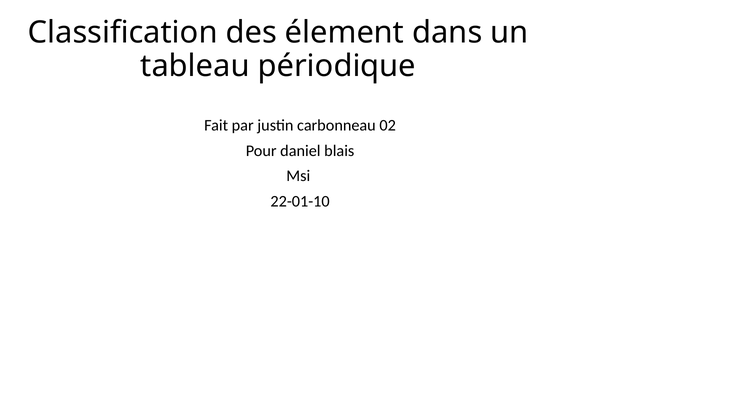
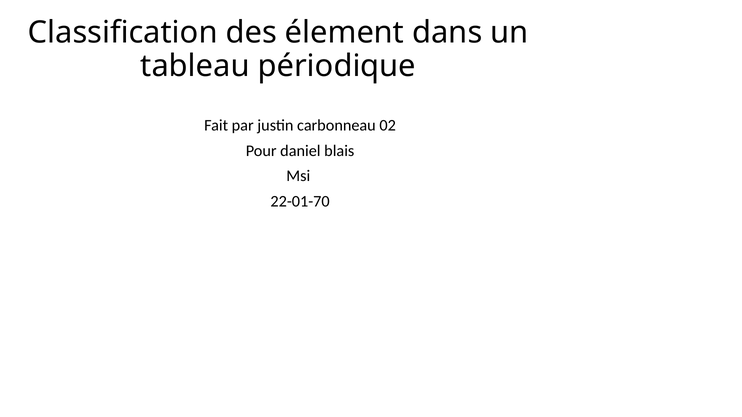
22-01-10: 22-01-10 -> 22-01-70 (300, 201)
